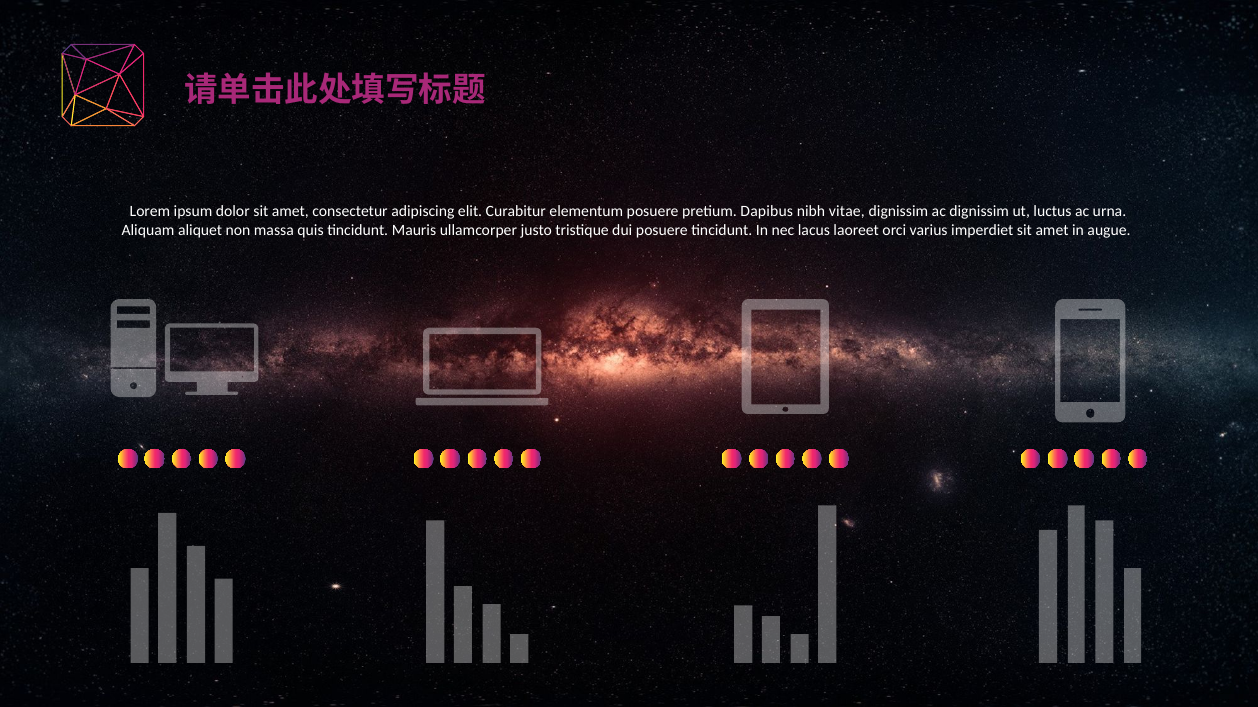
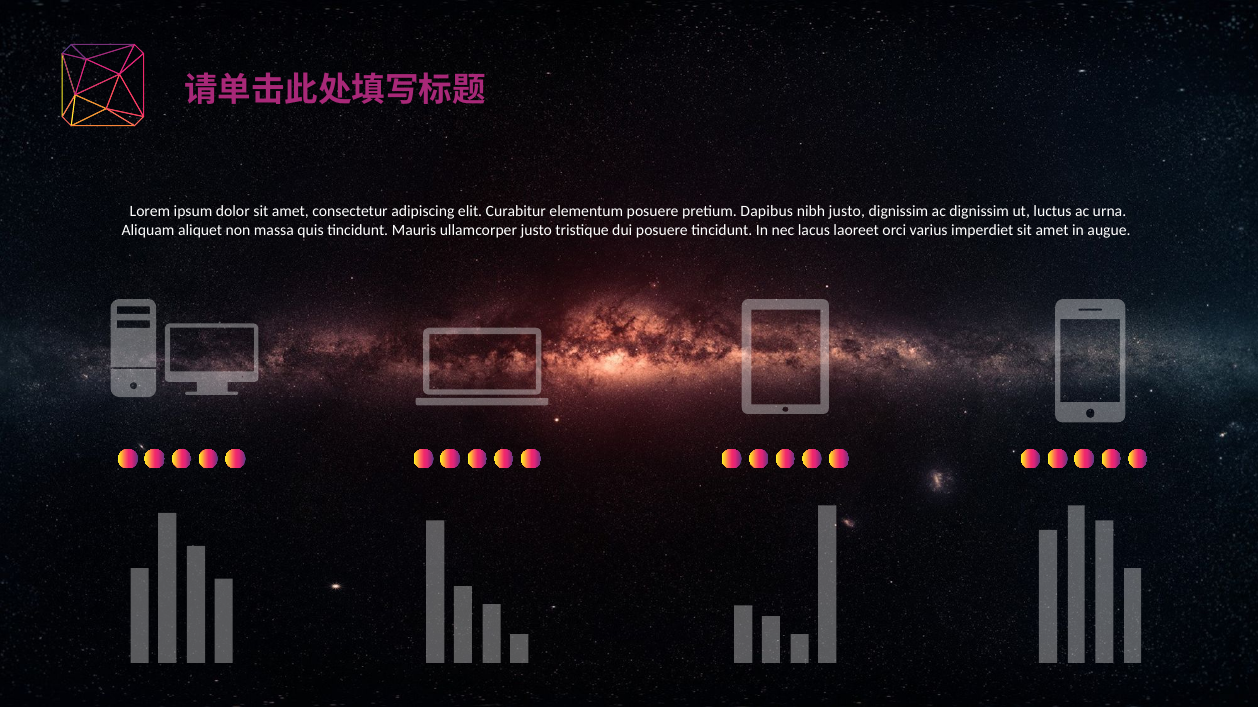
nibh vitae: vitae -> justo (847, 212)
